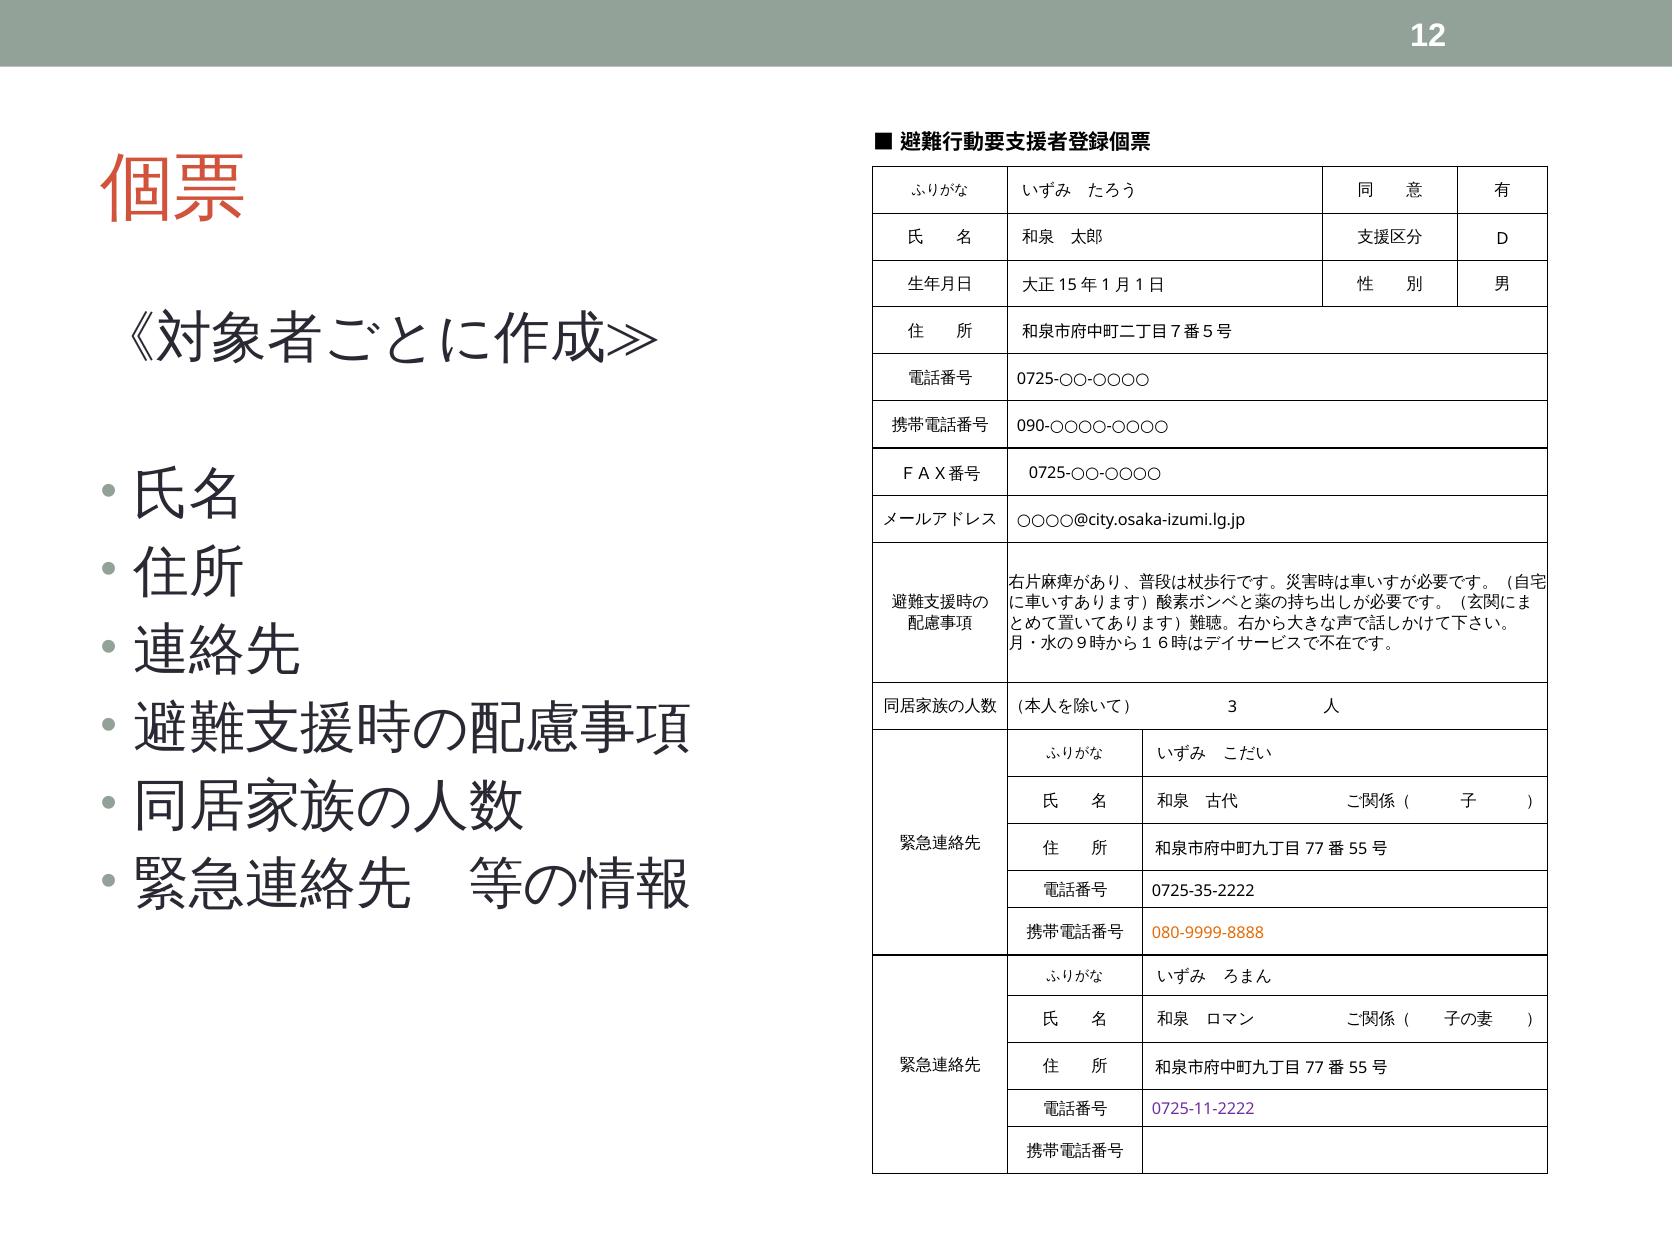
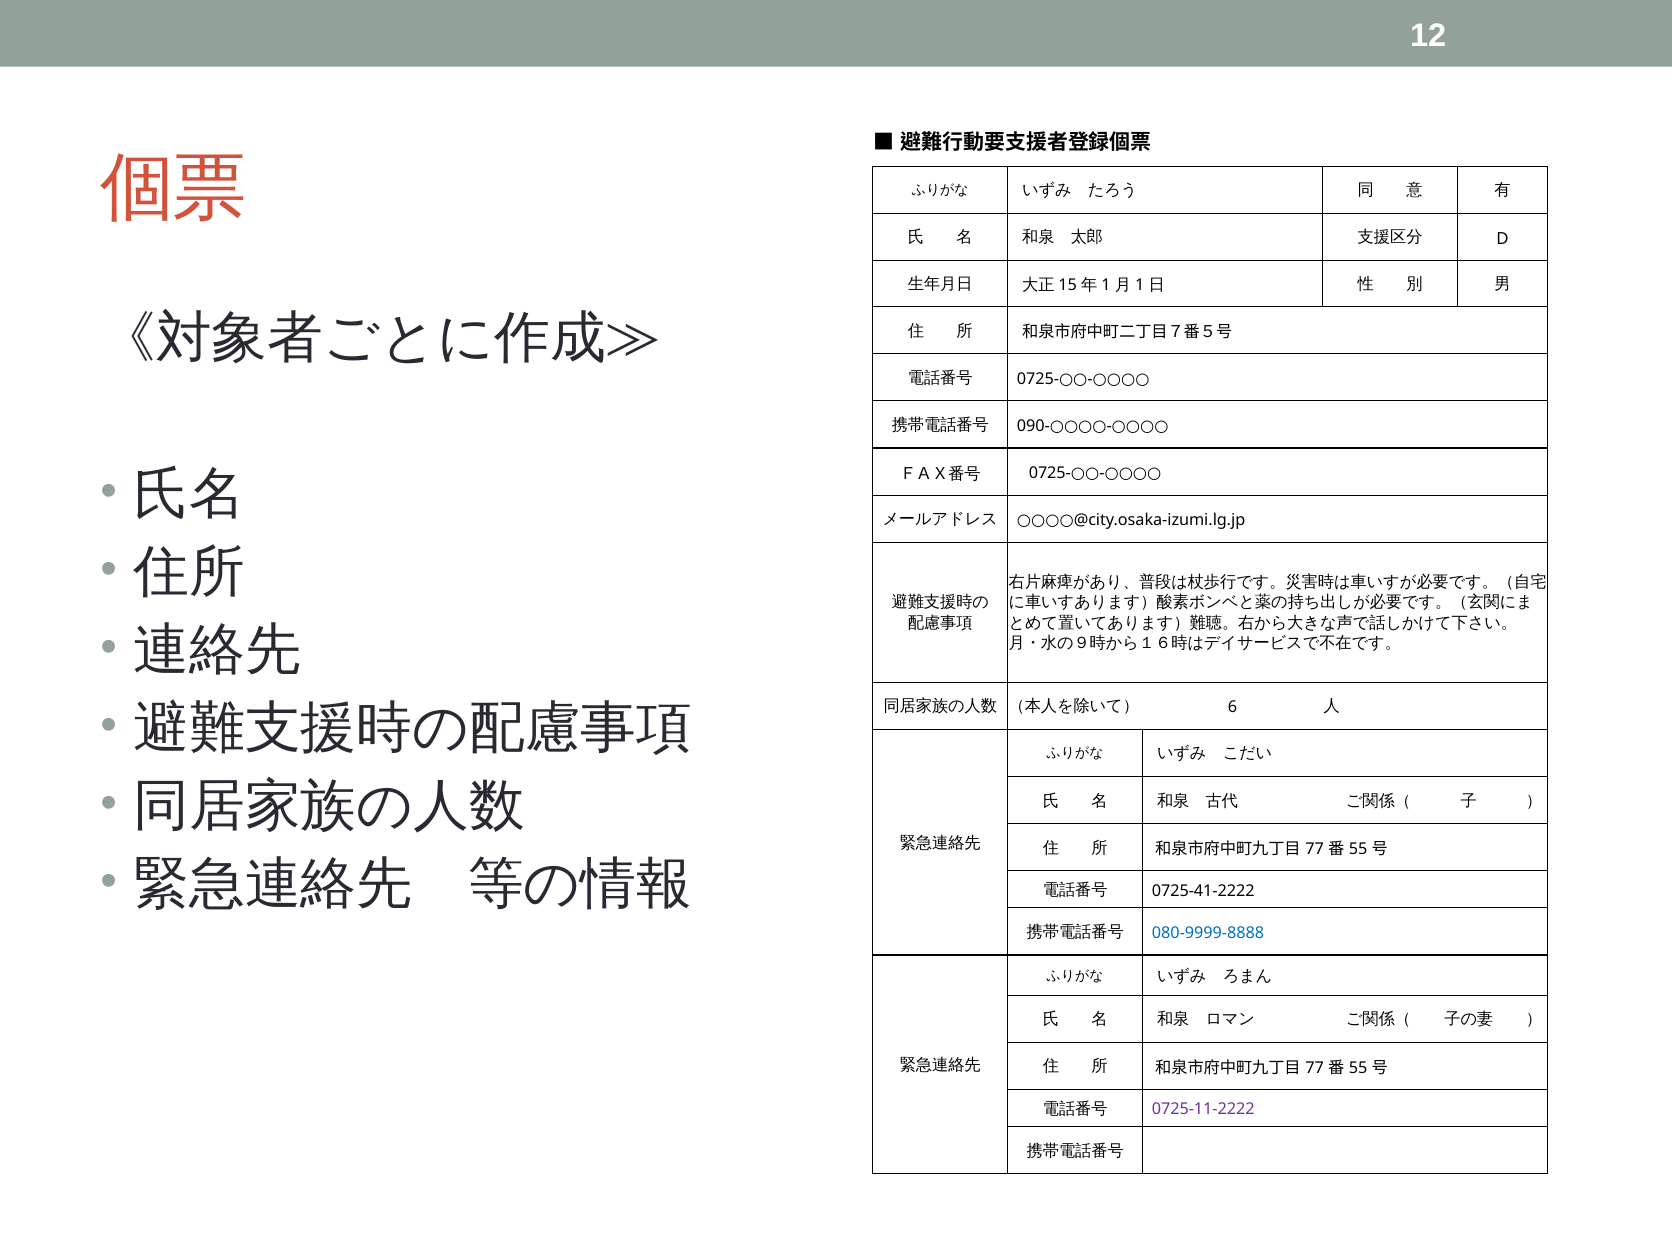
3: 3 -> 6 (1233, 707)
0725-35-2222: 0725-35-2222 -> 0725-41-2222 (1203, 891)
080-9999-8888 colour: orange -> blue (1208, 933)
